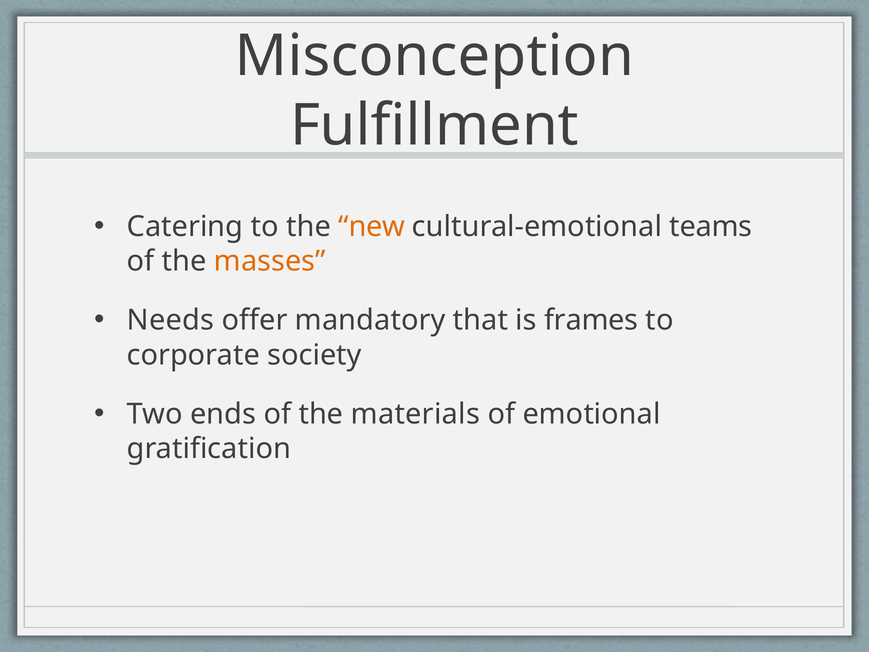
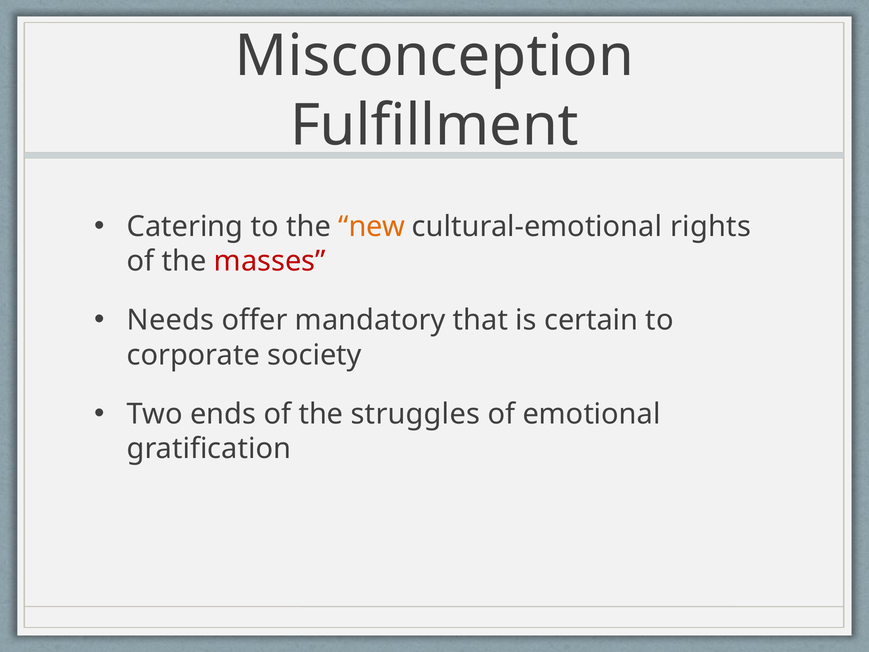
teams: teams -> rights (711, 227)
masses colour: orange -> red (270, 261)
frames: frames -> certain (591, 320)
materials: materials -> struggles (415, 414)
